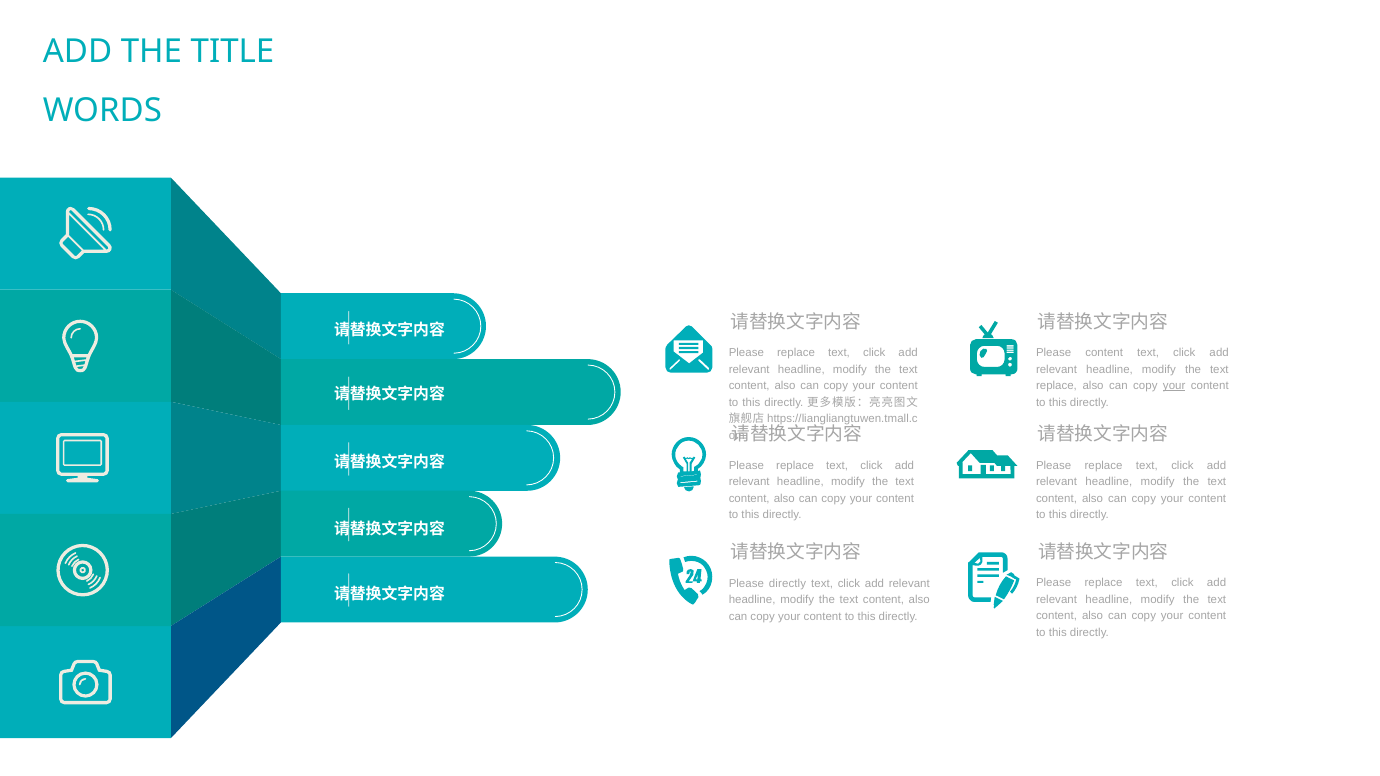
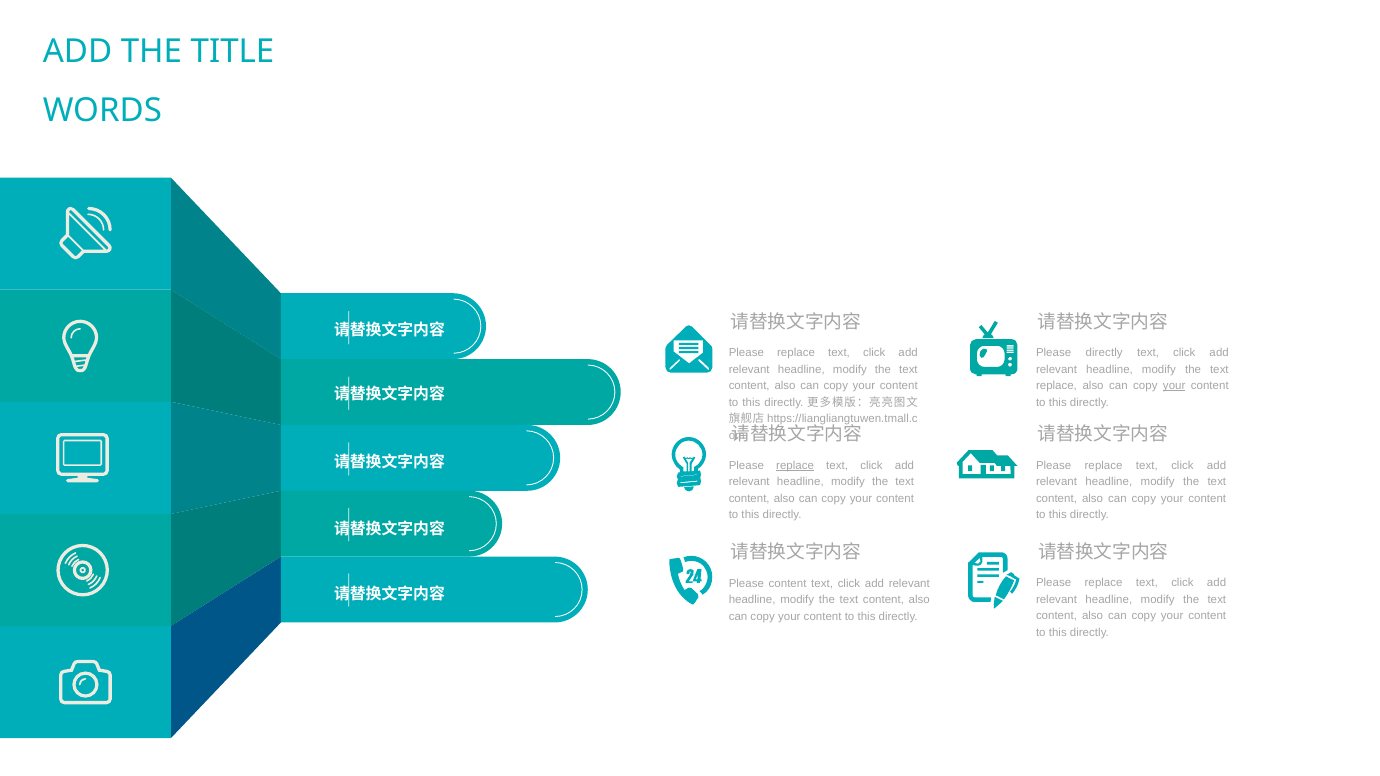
Please content: content -> directly (1104, 353)
replace underline: none -> present (795, 465)
Please directly: directly -> content (788, 583)
